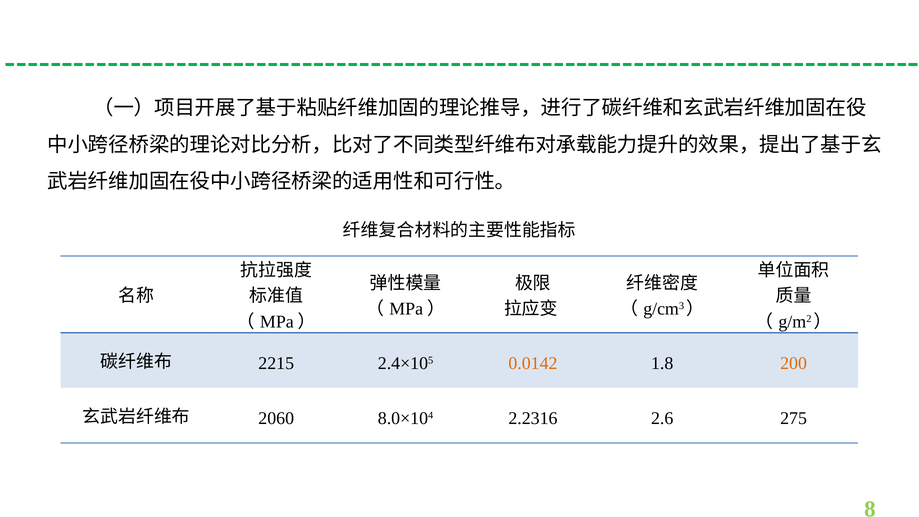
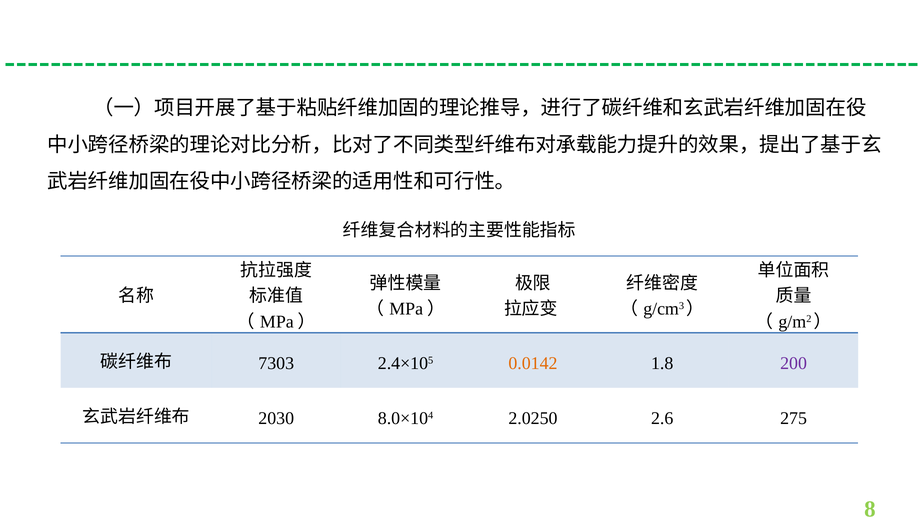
2215: 2215 -> 7303 (276, 363)
200 colour: orange -> purple (794, 363)
2060: 2060 -> 2030 (276, 418)
2.2316: 2.2316 -> 2.0250 (533, 418)
